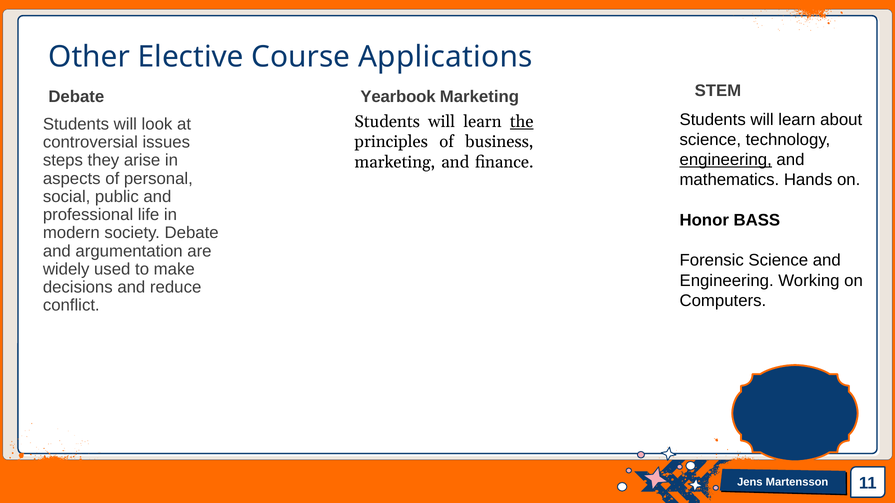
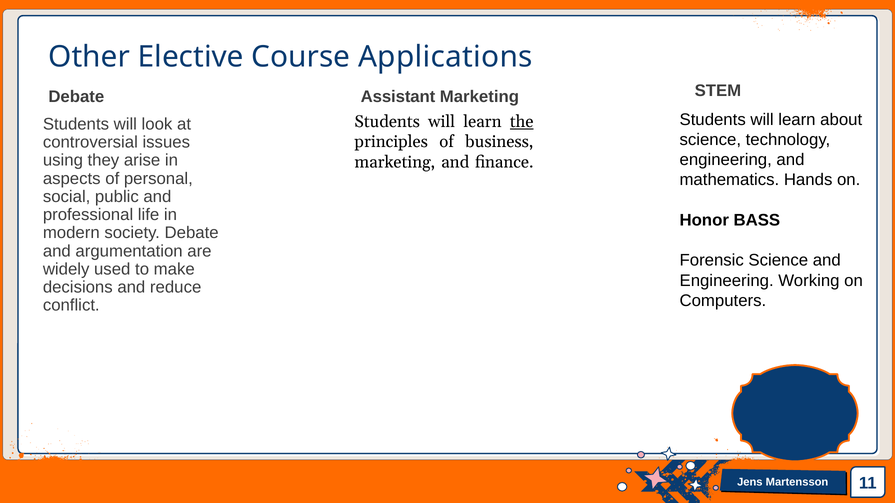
Yearbook: Yearbook -> Assistant (398, 97)
engineering underline: present -> none (726, 160)
steps: steps -> using (63, 161)
